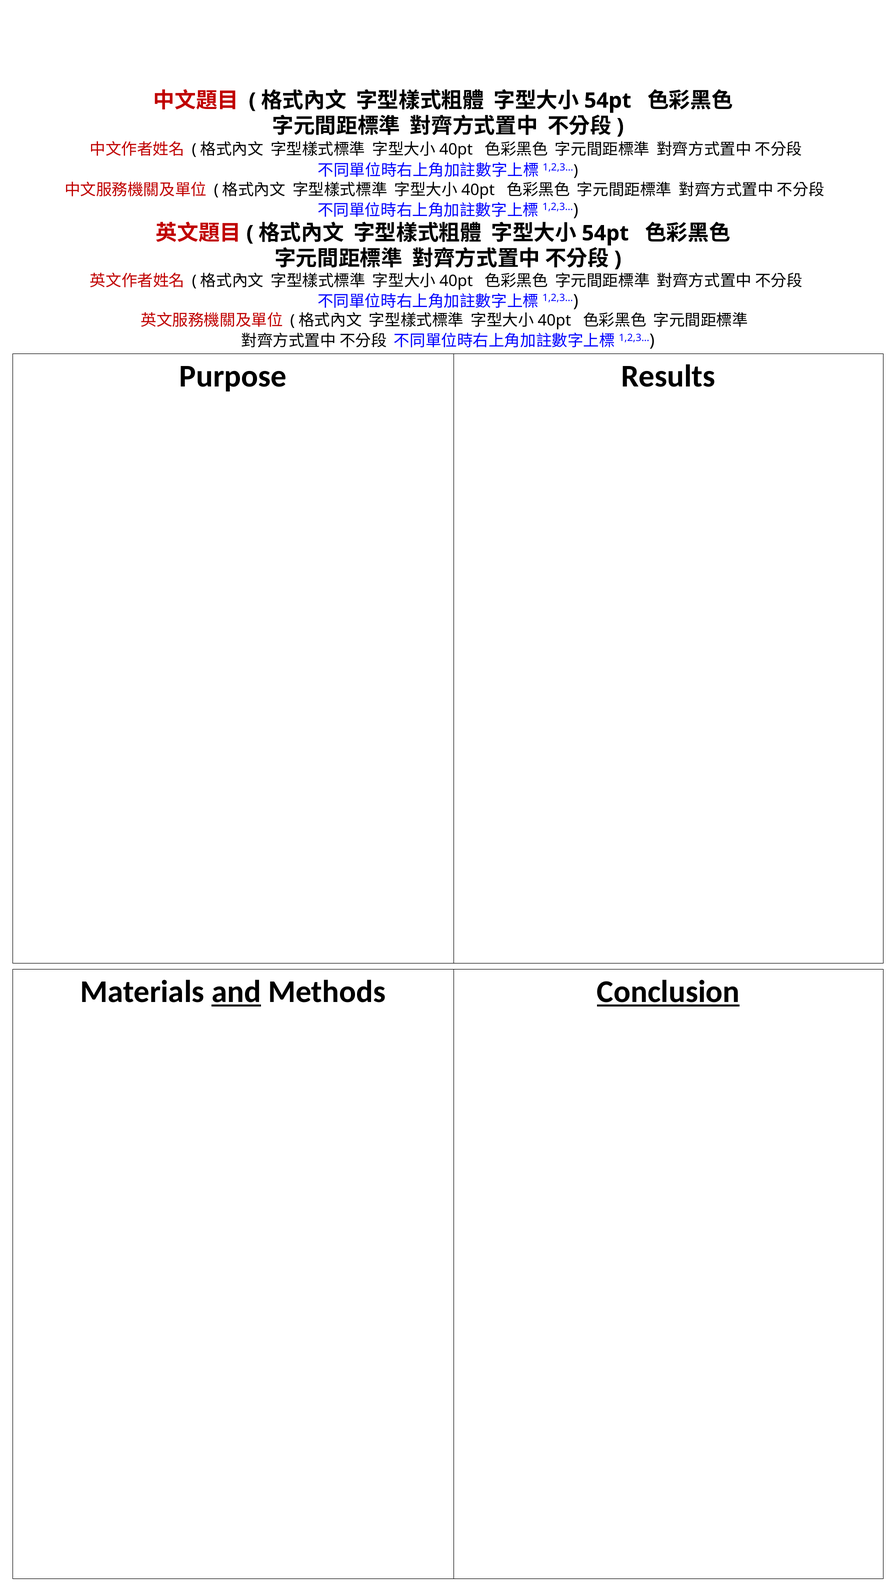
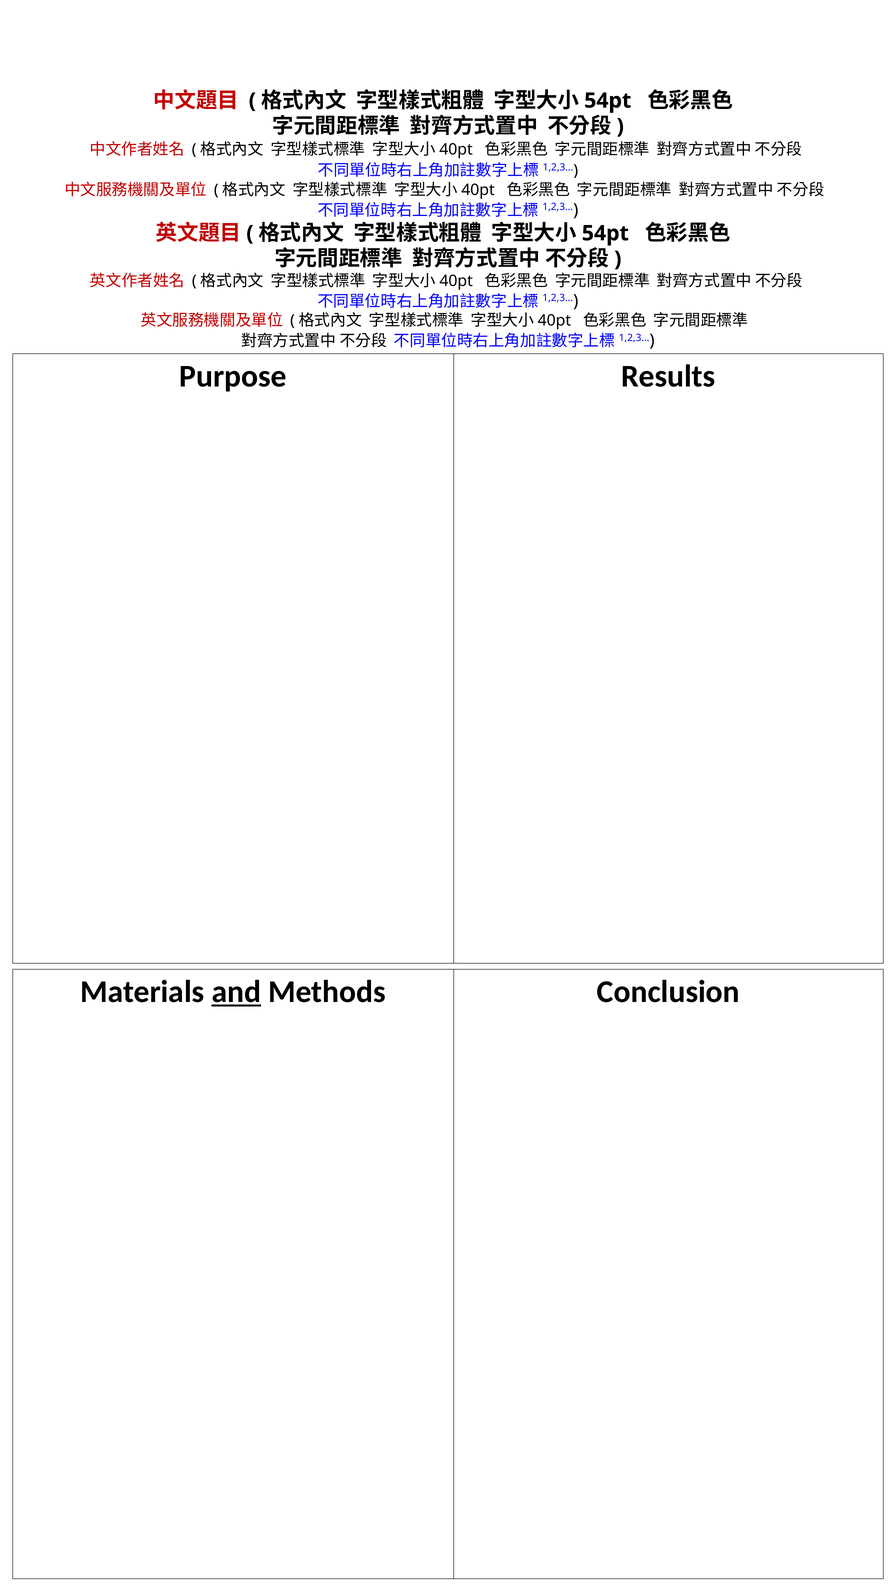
Conclusion underline: present -> none (668, 992)
